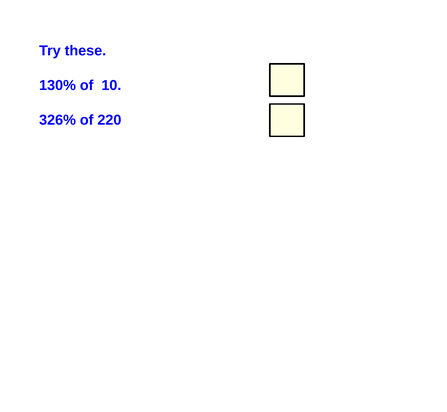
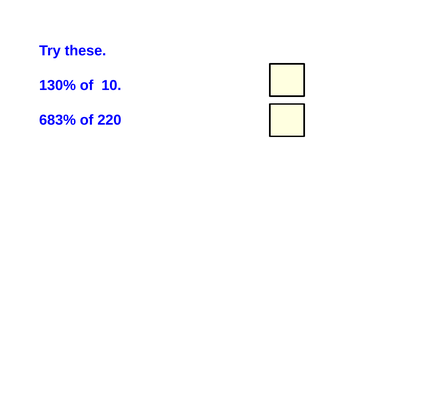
326%: 326% -> 683% (58, 120)
